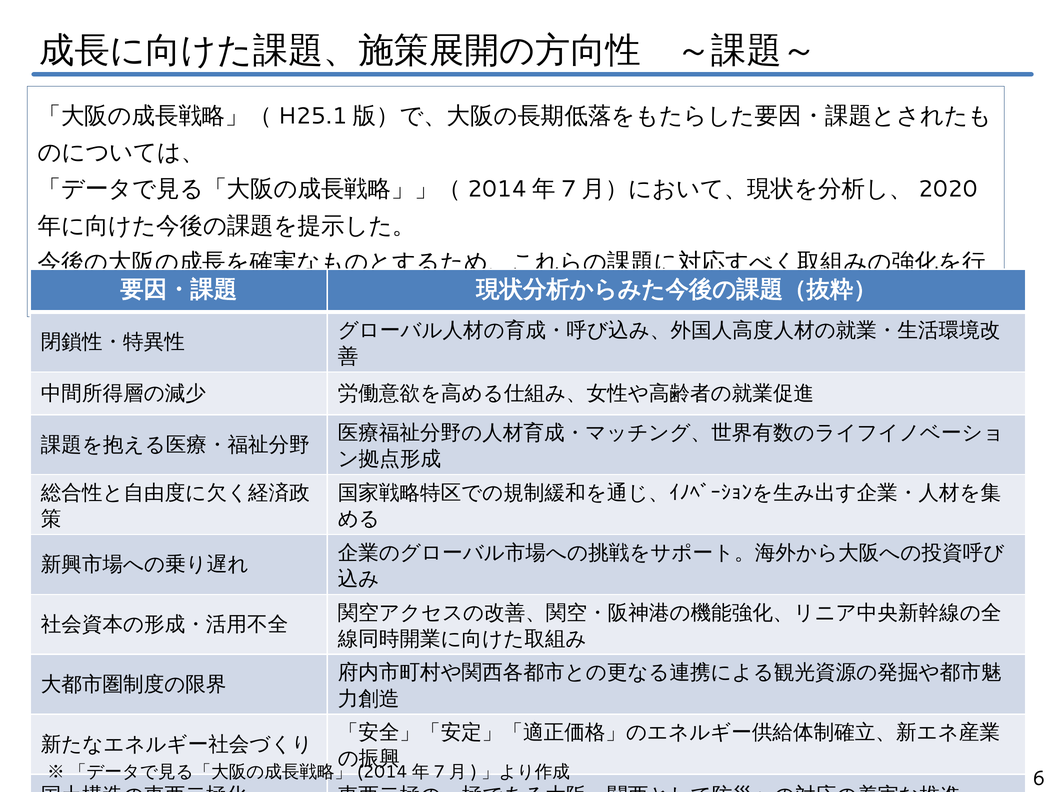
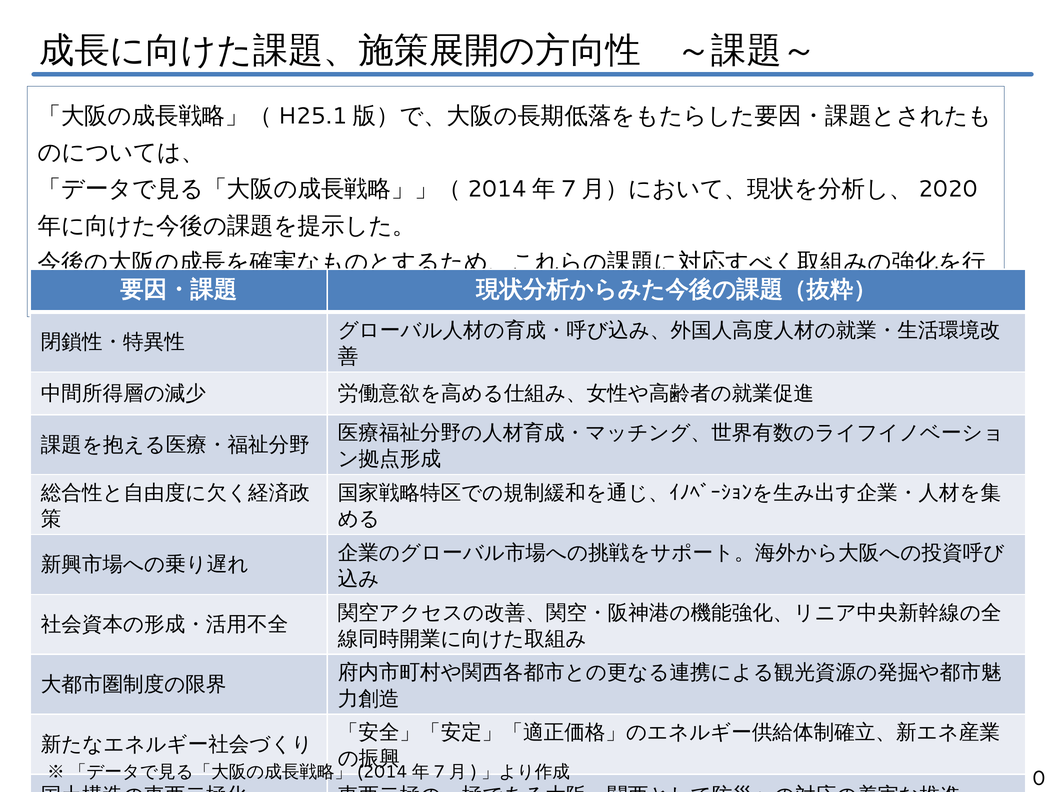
6: 6 -> 0 (1039, 779)
